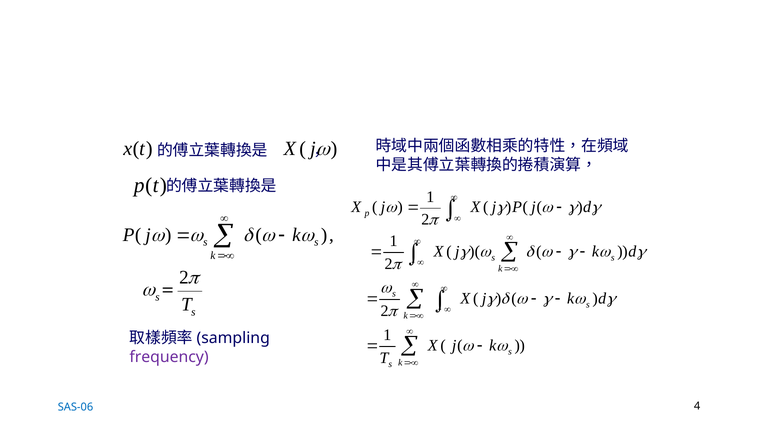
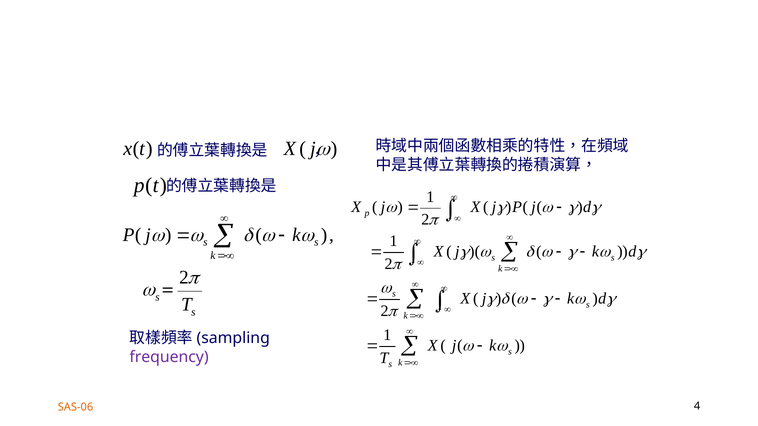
SAS-06 colour: blue -> orange (75, 407)
